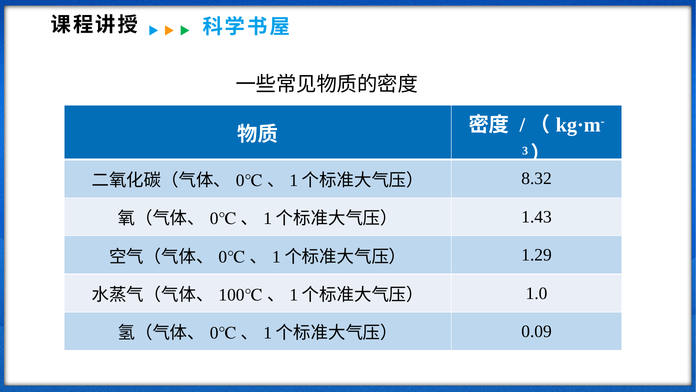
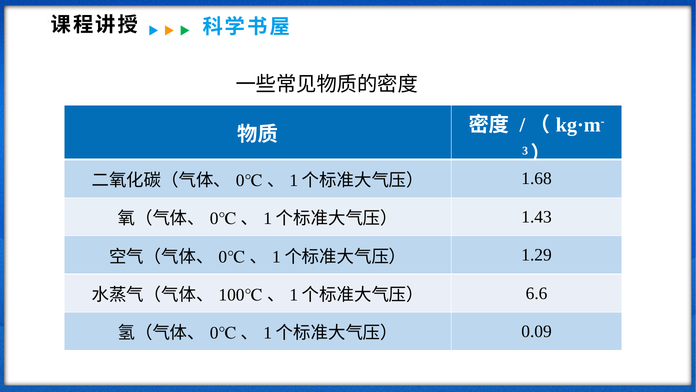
8.32: 8.32 -> 1.68 (537, 178)
1.0: 1.0 -> 6.6 (537, 293)
